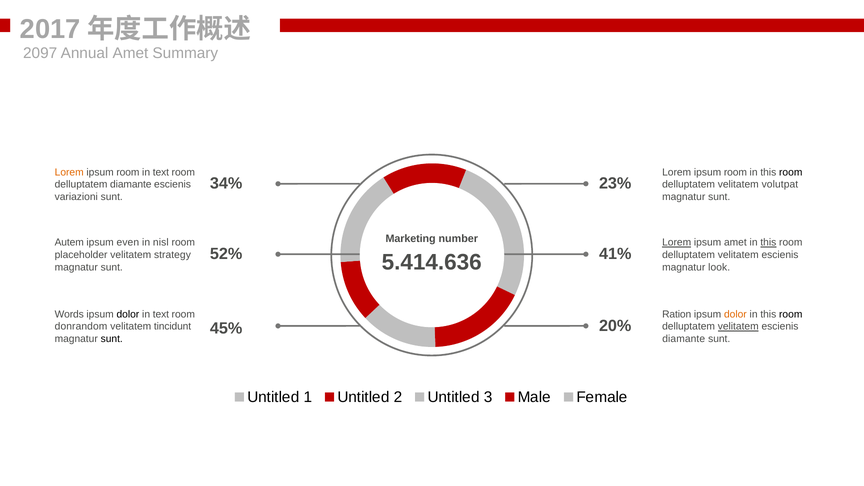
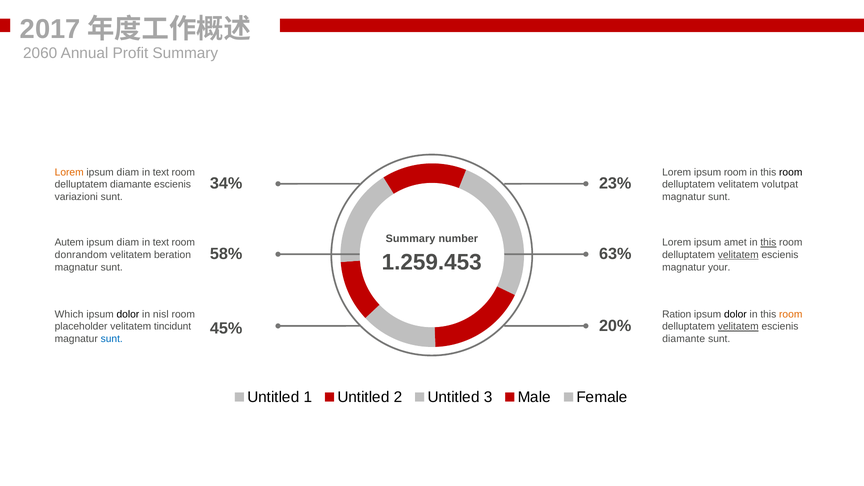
2097: 2097 -> 2060 (40, 53)
Annual Amet: Amet -> Profit (130, 53)
room: room -> diam (128, 172)
Marketing: Marketing -> Summary (410, 239)
even: even -> diam (128, 243)
nisl: nisl -> text (161, 243)
Lorem underline: present -> none (677, 243)
52%: 52% -> 58% (226, 254)
41%: 41% -> 63% (615, 254)
placeholder: placeholder -> donrandom (81, 255)
strategy: strategy -> beration (172, 255)
velitatem underline: none -> present (738, 255)
5.414.636: 5.414.636 -> 1.259.453 (432, 262)
look: look -> your (719, 267)
Words: Words -> Which (69, 314)
text: text -> nisl (161, 314)
dolor colour: orange -> black (735, 314)
room colour: black -> orange (791, 314)
donrandom: donrandom -> placeholder (81, 327)
sunt colour: black -> blue (112, 339)
